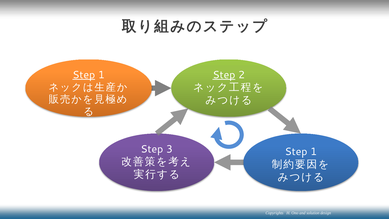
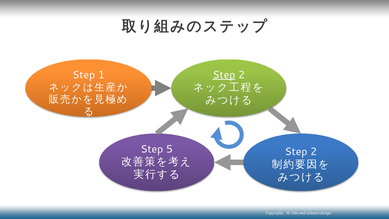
Step underline: present -> none (84, 75)
3: 3 -> 5 (169, 149)
1: 1 -> 2 (314, 152)
